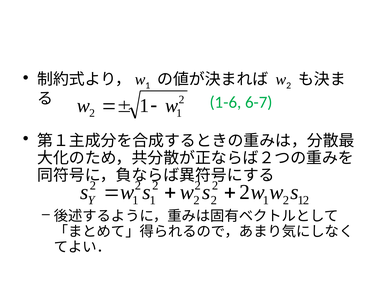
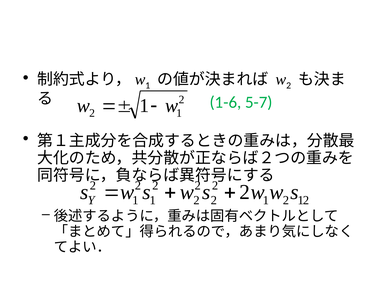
6-7: 6-7 -> 5-7 (259, 102)
